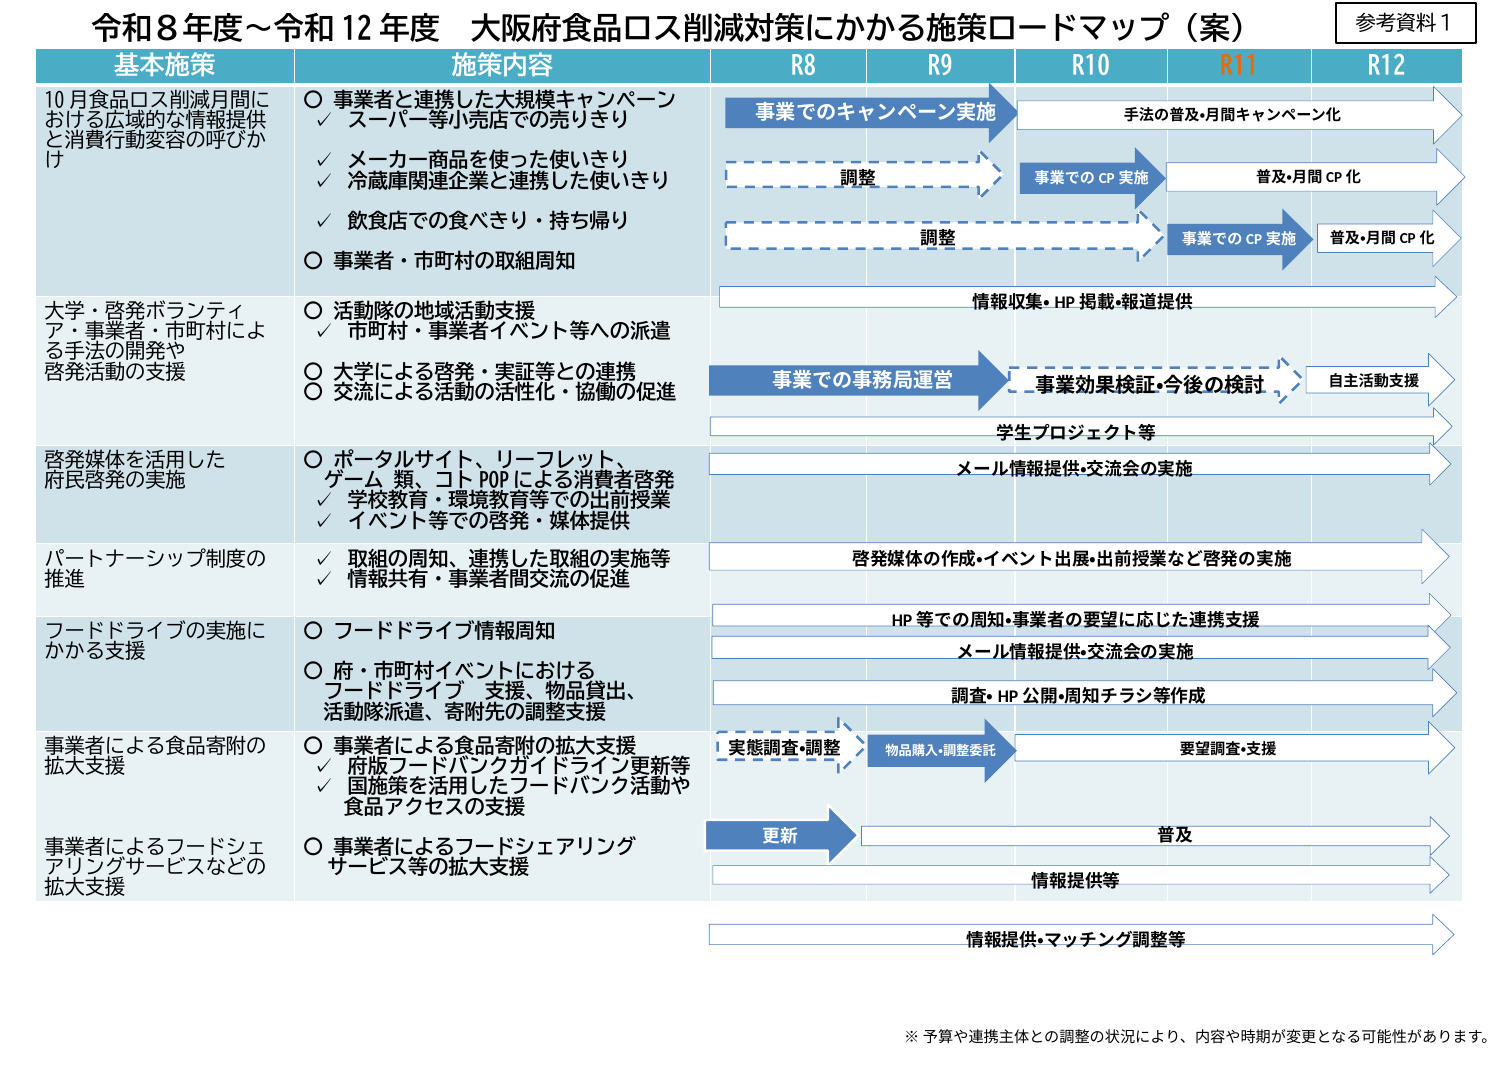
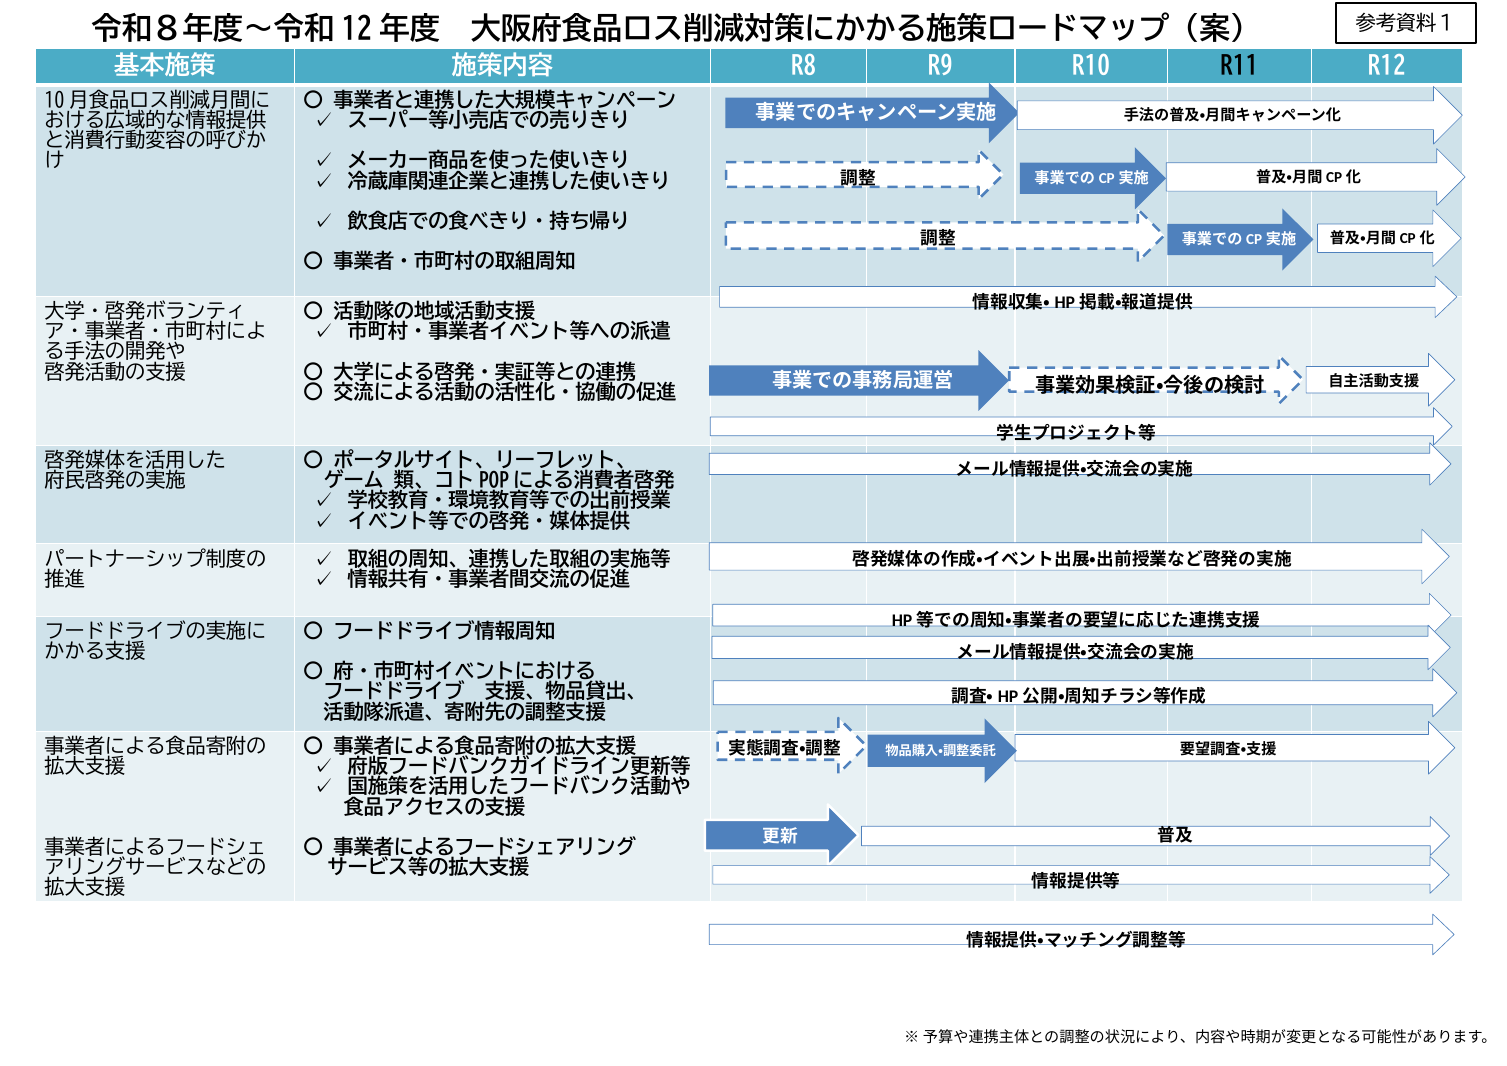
R11 colour: orange -> black (1239, 67)
